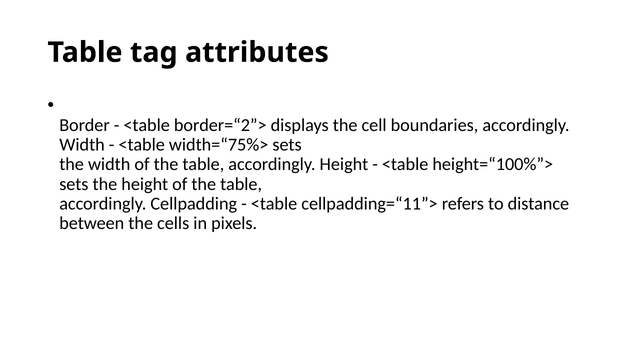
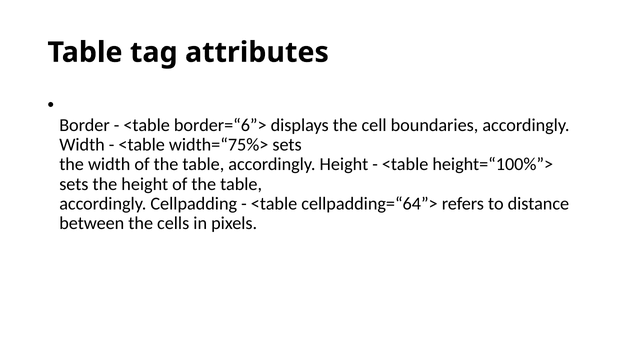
border=“2”>: border=“2”> -> border=“6”> (220, 125)
cellpadding=“11”>: cellpadding=“11”> -> cellpadding=“64”> (370, 204)
